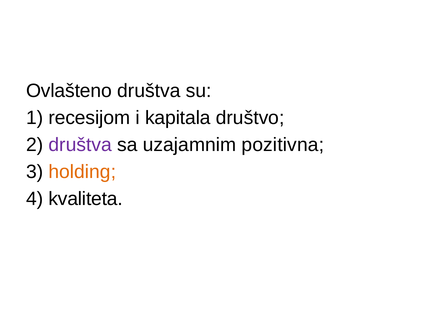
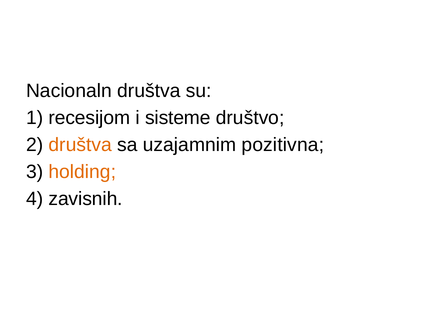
Ovlašteno: Ovlašteno -> Nacionaln (69, 91)
kapitala: kapitala -> sisteme (178, 118)
društva colour: purple -> orange (80, 145)
kvaliteta: kvaliteta -> zavisnih (86, 199)
